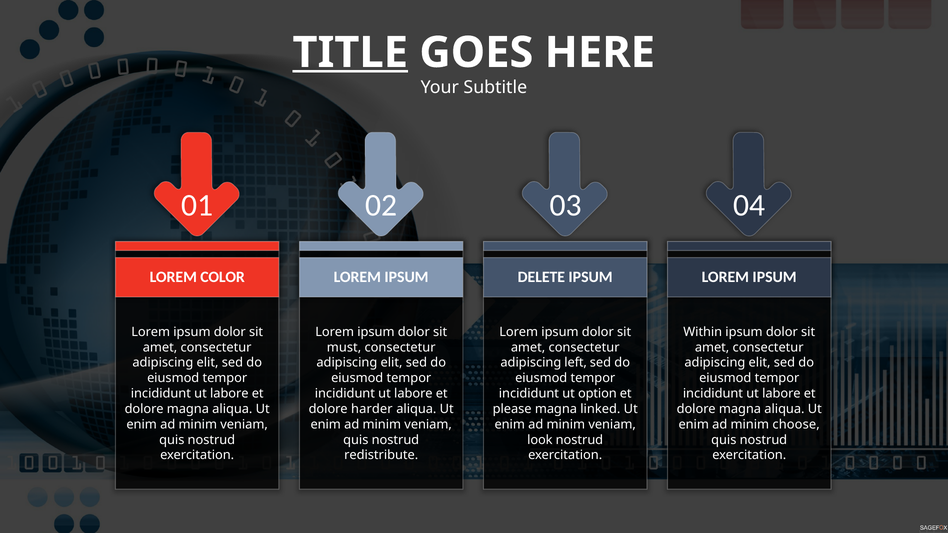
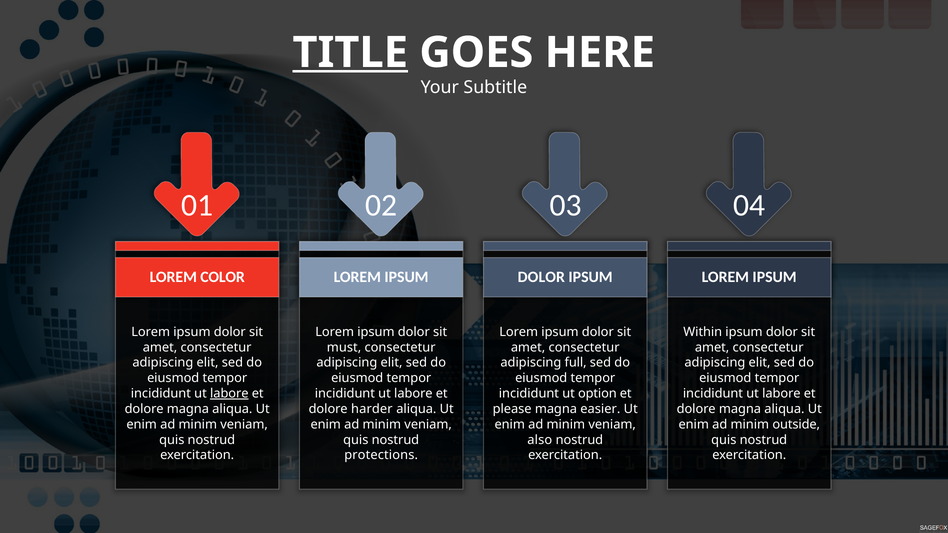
DELETE: DELETE -> DOLOR (541, 277)
left: left -> full (576, 363)
labore underline: none -> present (229, 394)
linked: linked -> easier (600, 409)
choose: choose -> outside (796, 425)
look: look -> also (540, 440)
redistribute: redistribute -> protections (381, 455)
